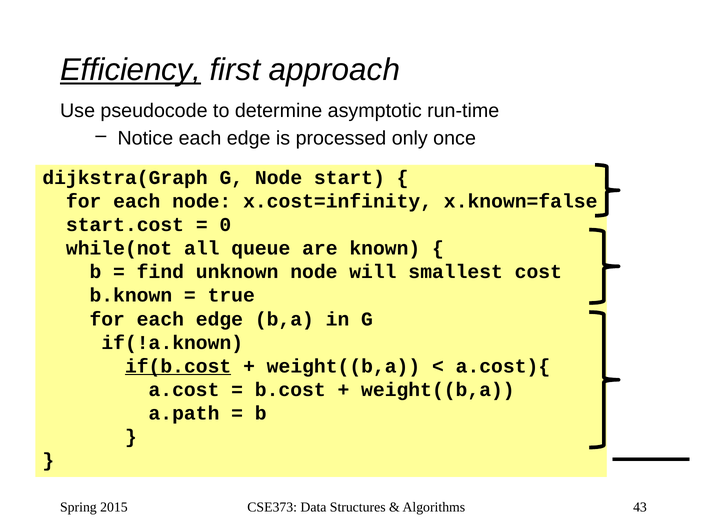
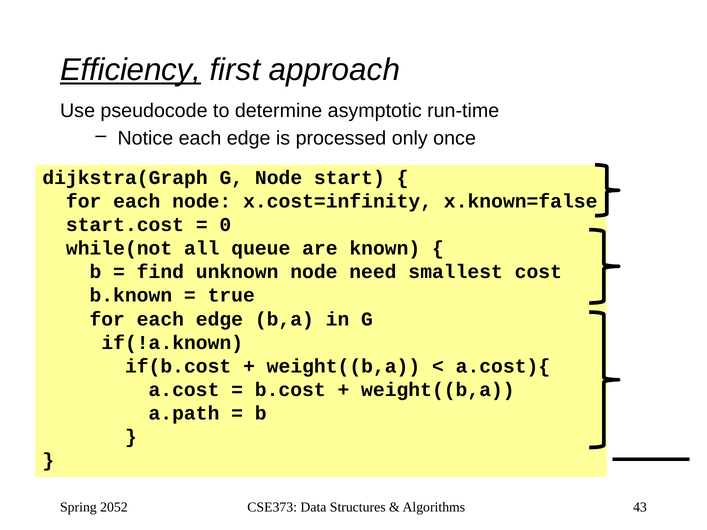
will: will -> need (373, 272)
if(b.cost underline: present -> none (178, 366)
2015: 2015 -> 2052 (114, 508)
